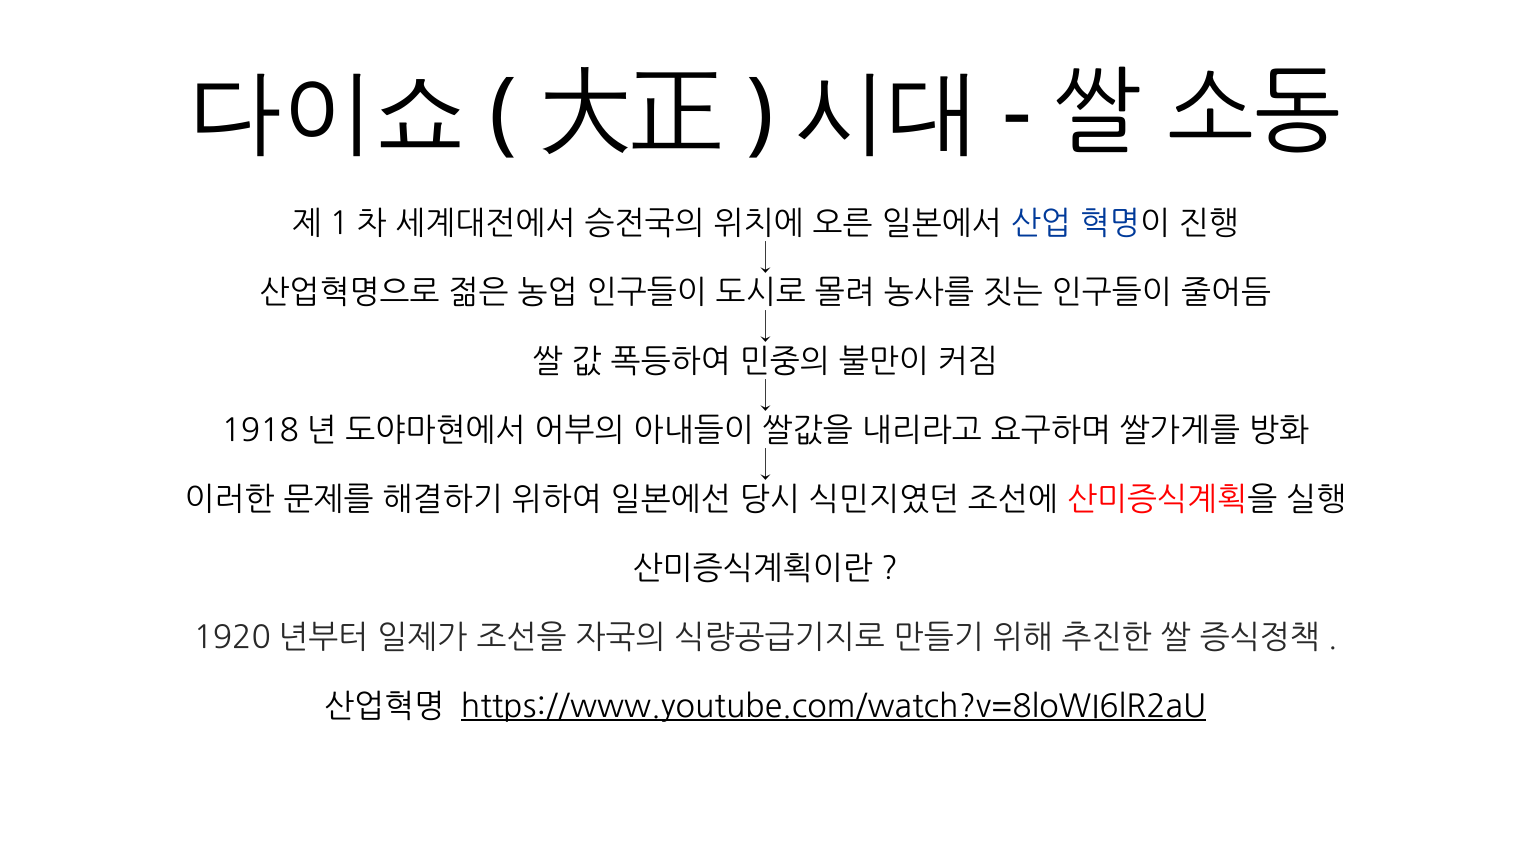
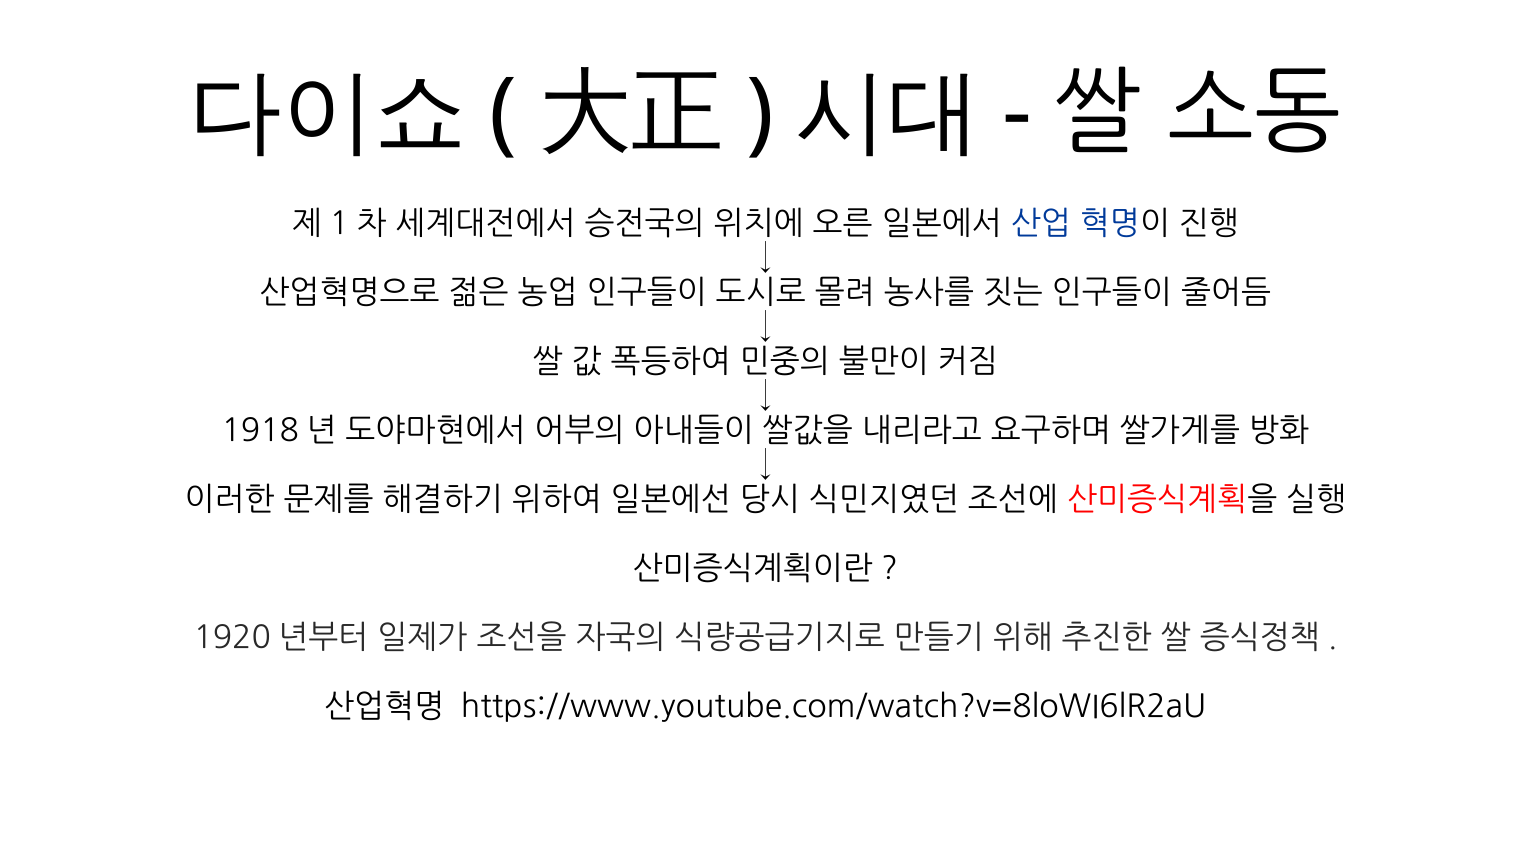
https://www.youtube.com/watch?v=8loWI6lR2aU underline: present -> none (834, 707)
